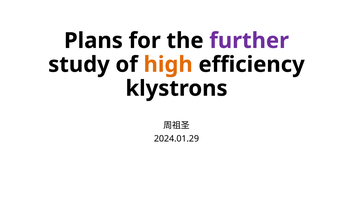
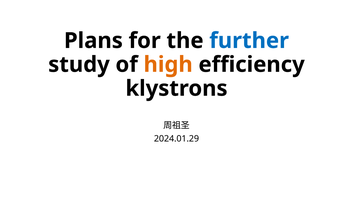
further colour: purple -> blue (249, 41)
